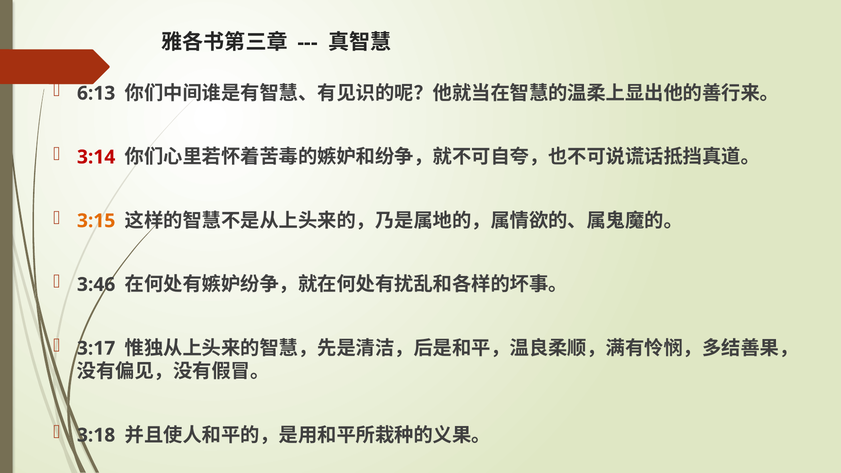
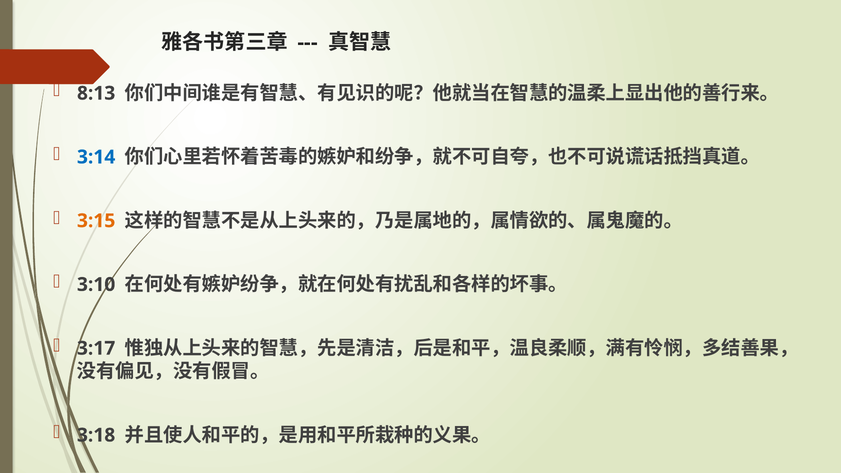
6:13: 6:13 -> 8:13 (96, 93)
3:14 colour: red -> blue (96, 157)
3:46: 3:46 -> 3:10 (96, 285)
